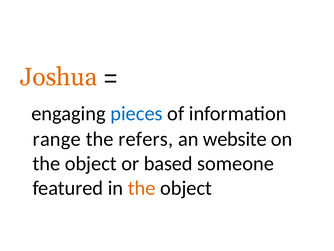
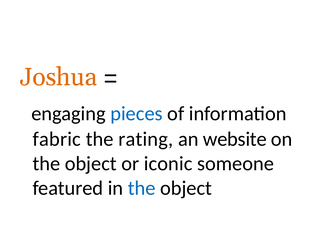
range: range -> fabric (57, 139)
refers: refers -> rating (146, 139)
based: based -> iconic (168, 163)
the colour: orange -> blue (142, 188)
